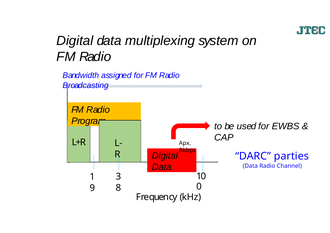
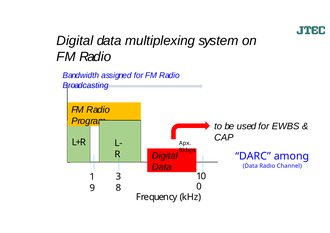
parties: parties -> among (291, 156)
